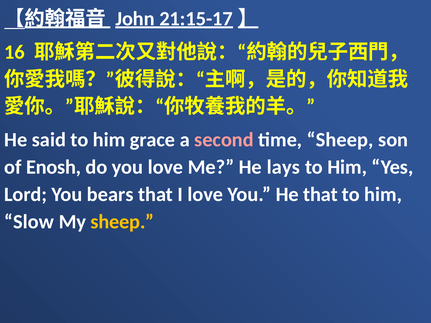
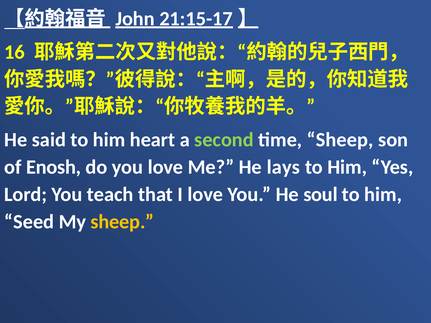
grace: grace -> heart (152, 140)
second colour: pink -> light green (224, 140)
bears: bears -> teach (110, 195)
He that: that -> soul (321, 195)
Slow: Slow -> Seed (29, 222)
